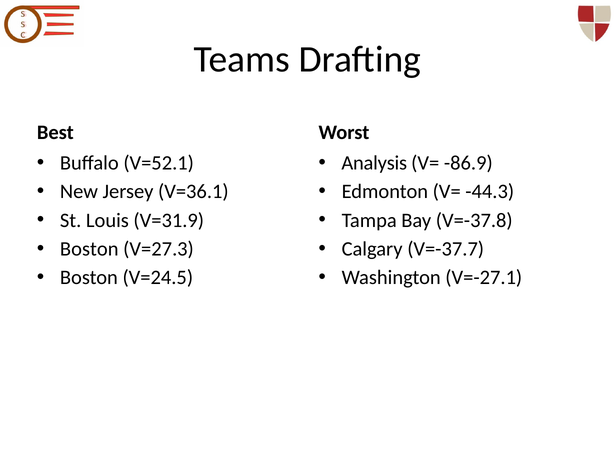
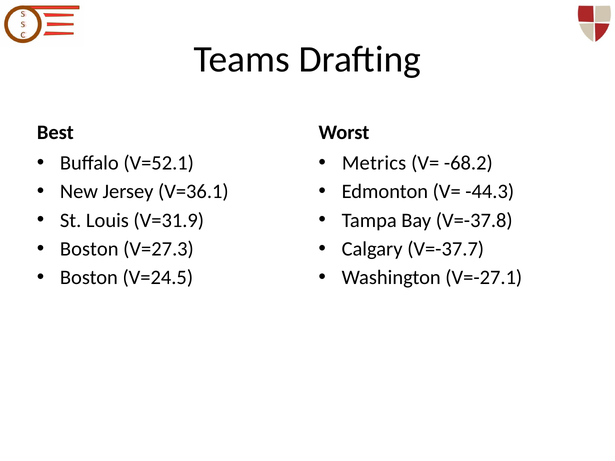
Analysis: Analysis -> Metrics (374, 163)
-86.9: -86.9 -> -68.2 (468, 163)
